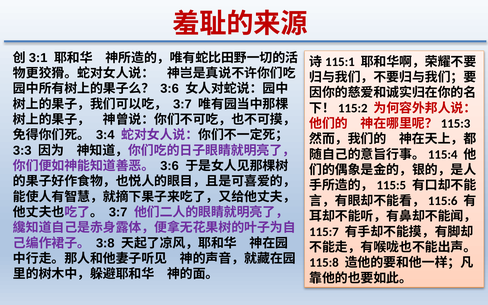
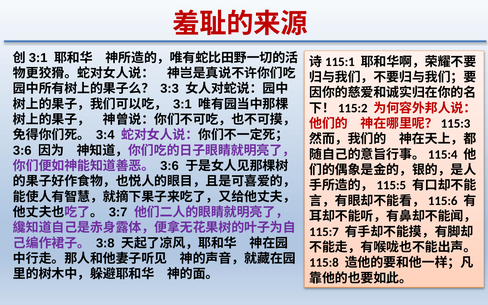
3:6: 3:6 -> 3:3 (170, 89)
3:7: 3:7 -> 3:1 (182, 104)
3:3: 3:3 -> 3:6 (22, 150)
